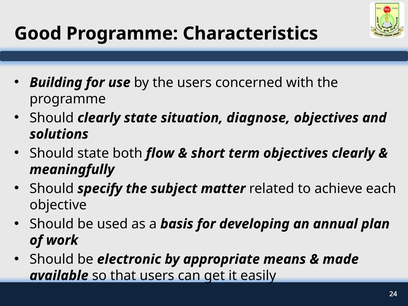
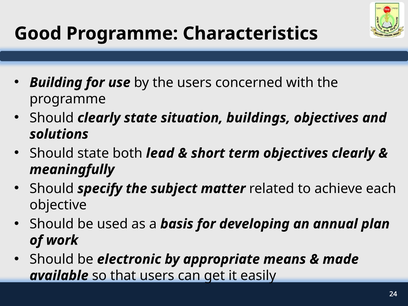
diagnose: diagnose -> buildings (258, 118)
flow: flow -> lead (160, 153)
